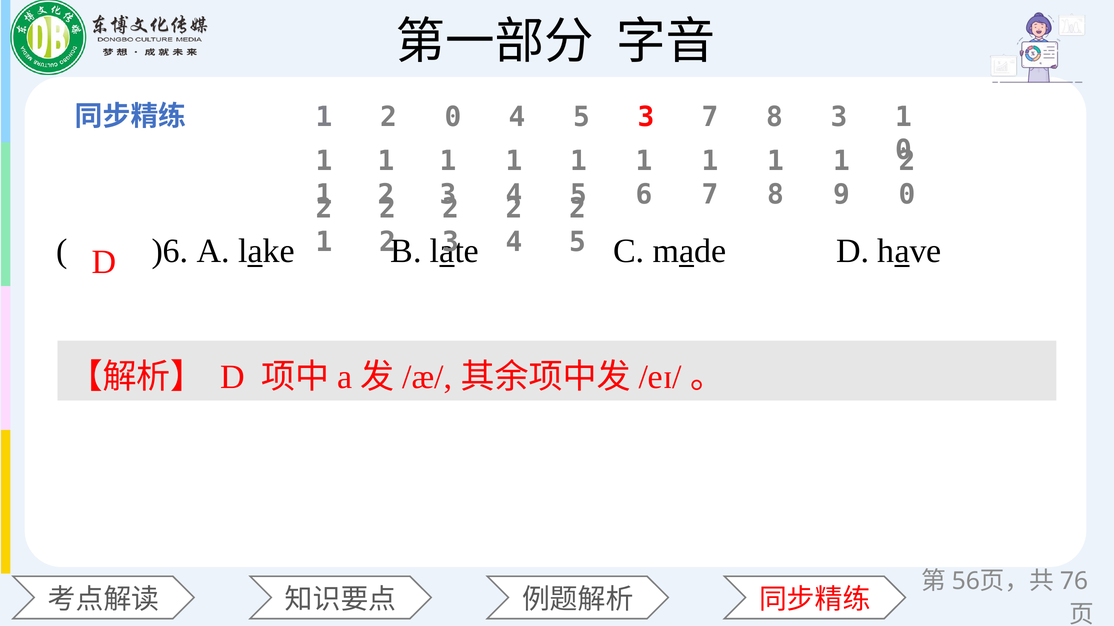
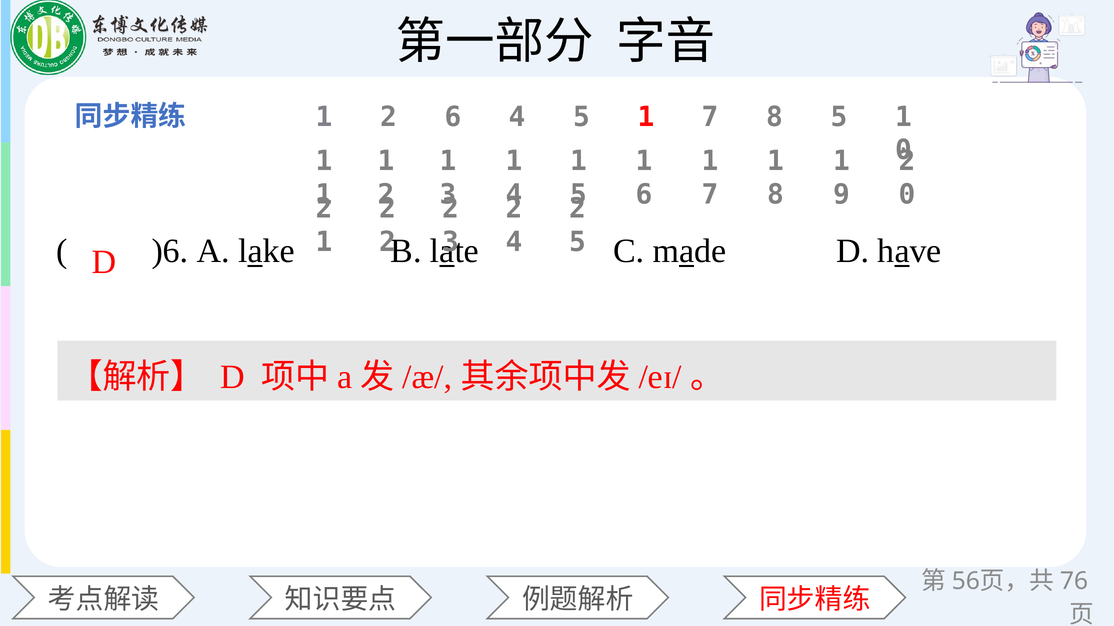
1 2 0: 0 -> 6 (453, 117)
4 5 3: 3 -> 1 (646, 117)
8 3: 3 -> 5 (839, 117)
